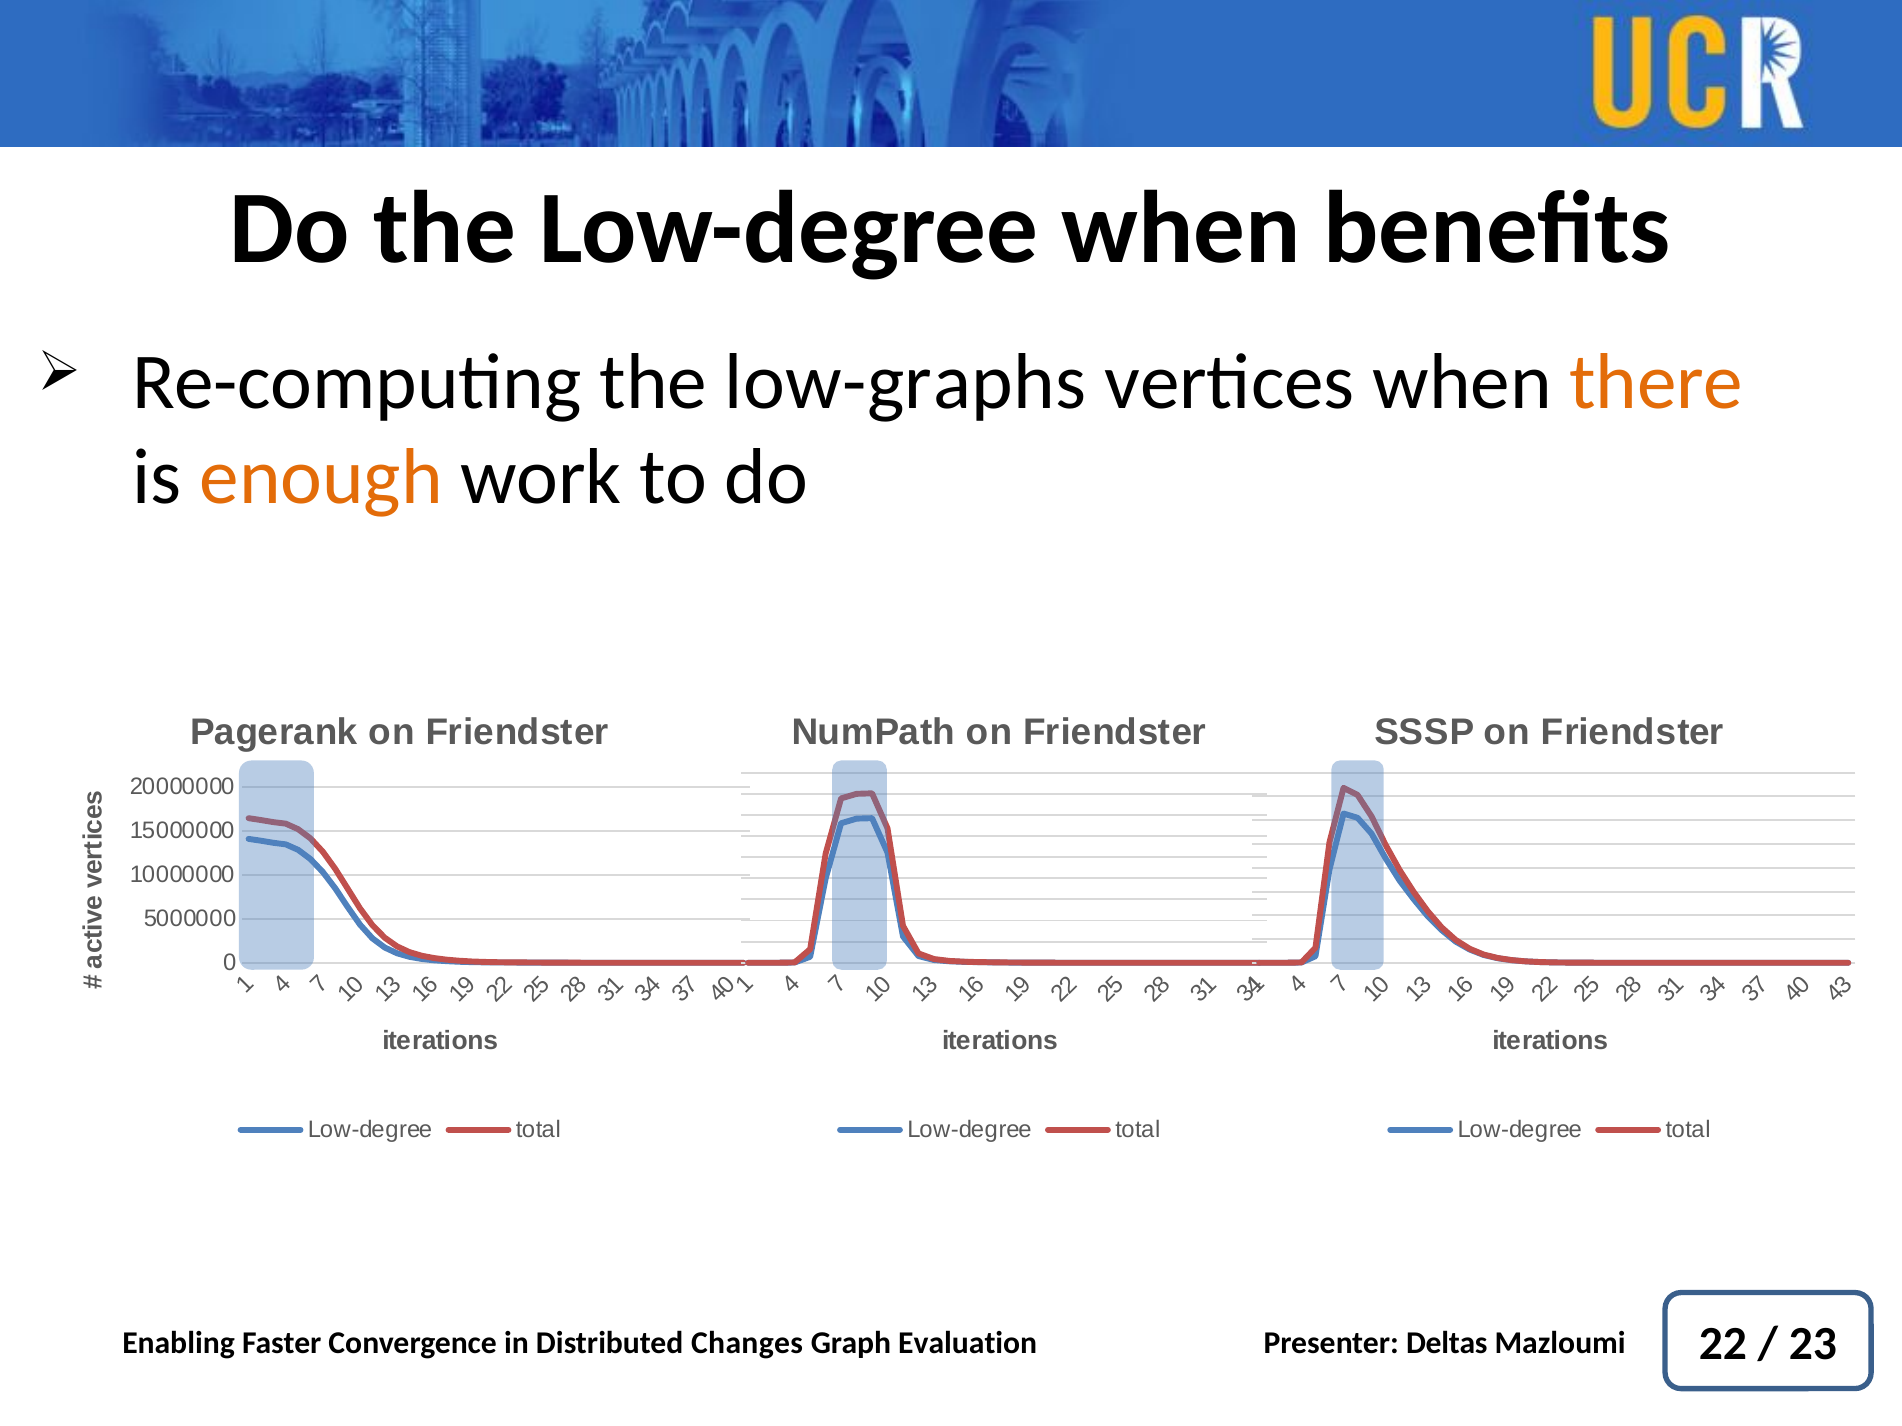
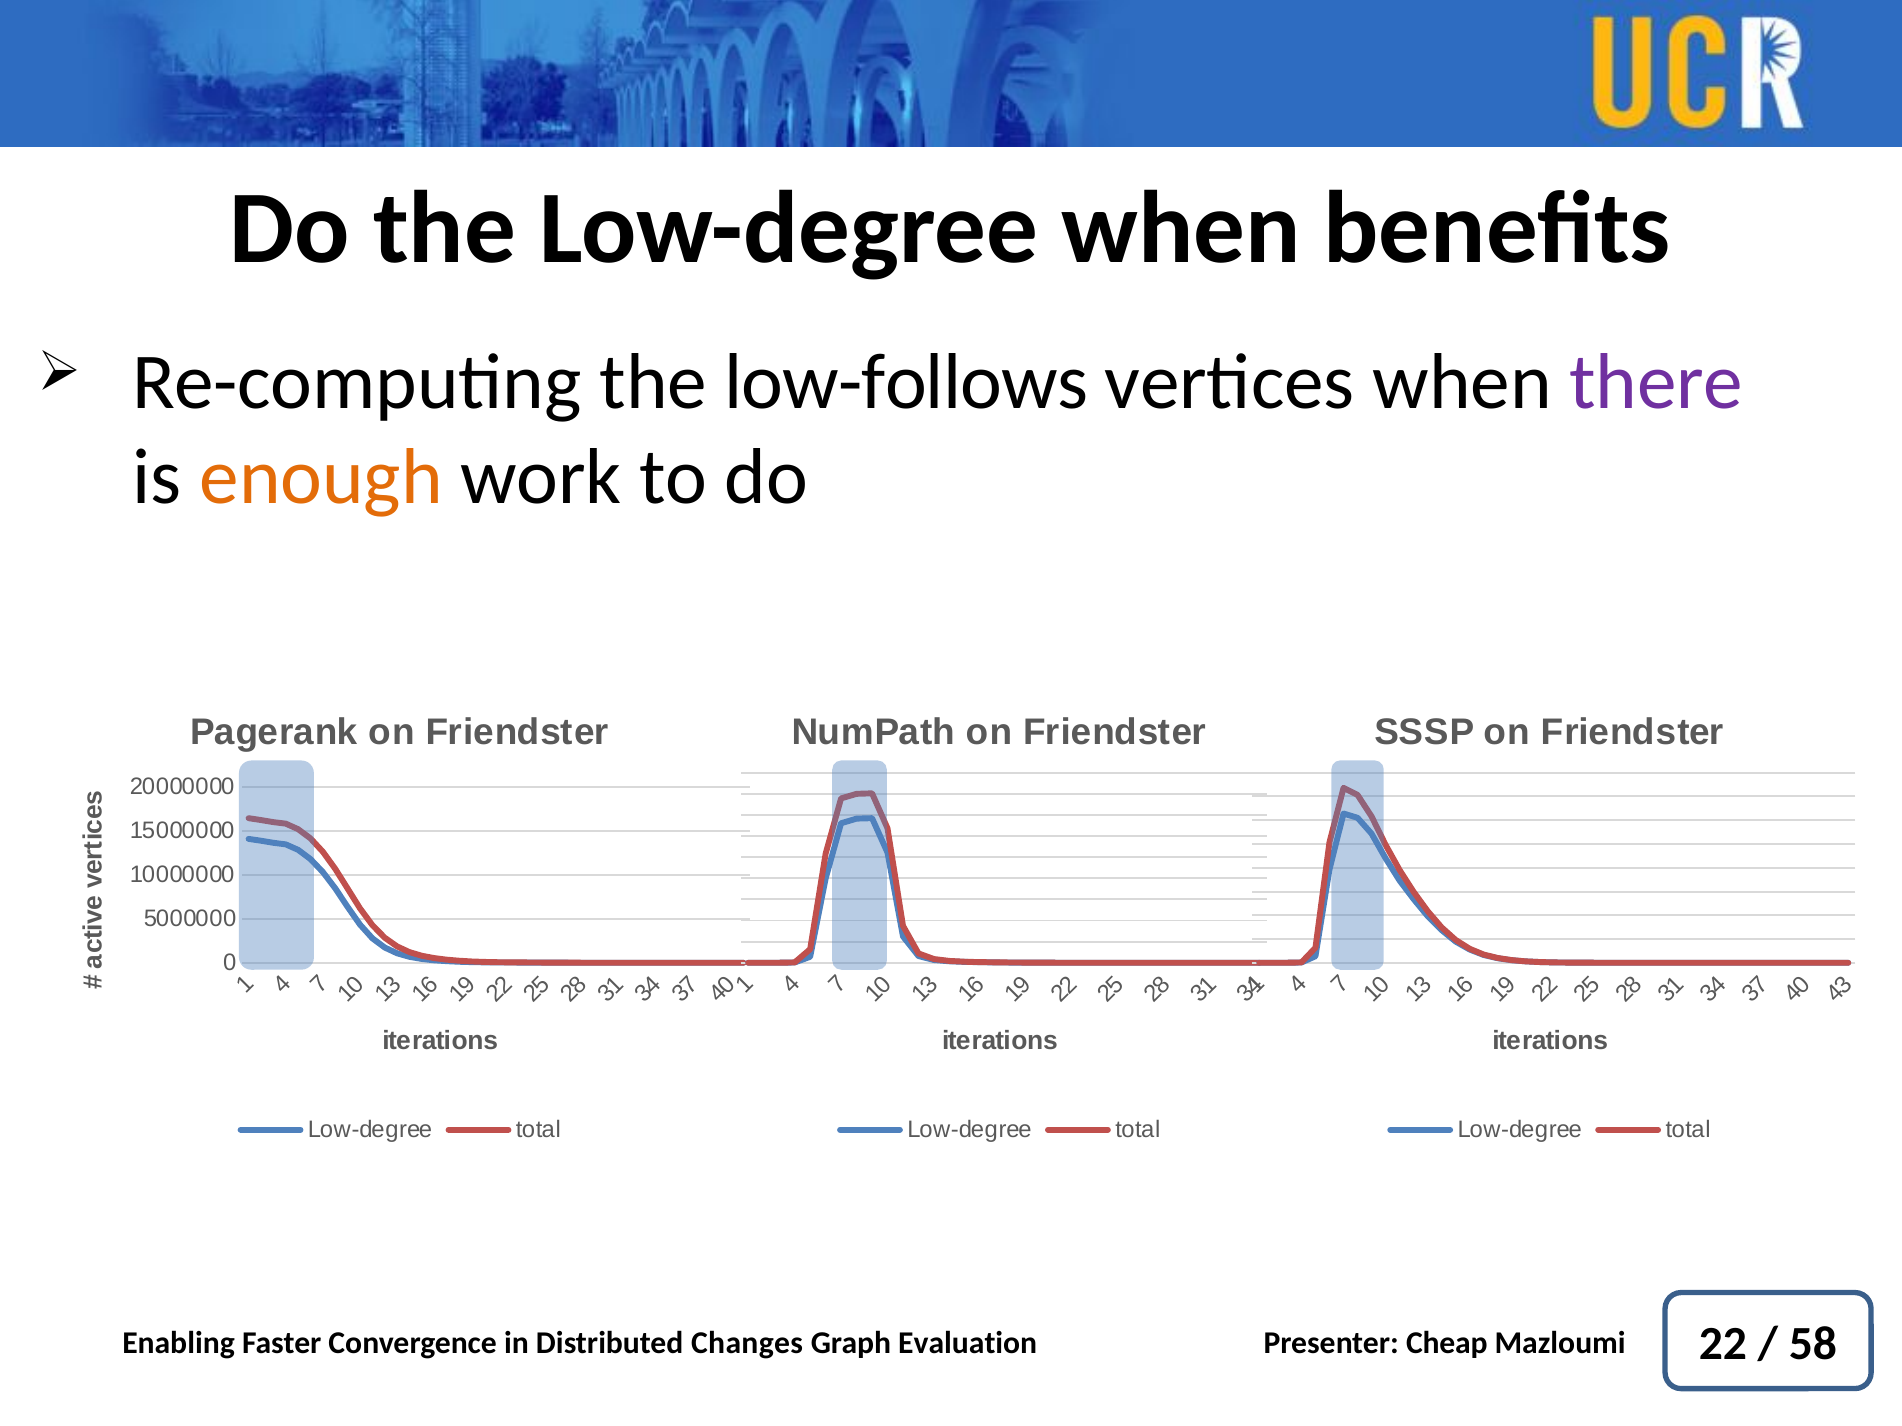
low-graphs: low-graphs -> low-follows (906, 383)
there colour: orange -> purple (1656, 383)
23: 23 -> 58 (1813, 1344)
Deltas: Deltas -> Cheap (1447, 1344)
